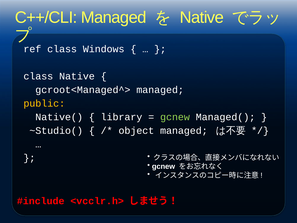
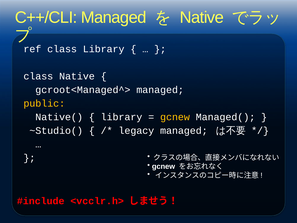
class Windows: Windows -> Library (104, 49)
gcnew colour: light green -> yellow (175, 117)
object: object -> legacy (136, 131)
